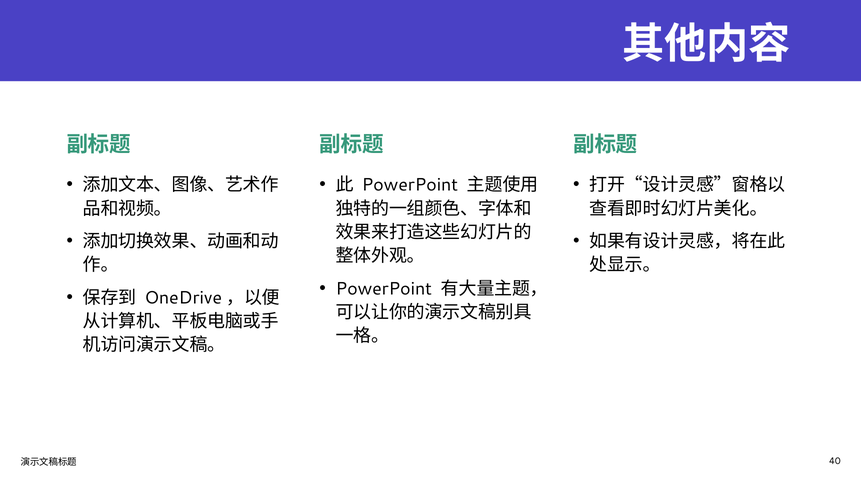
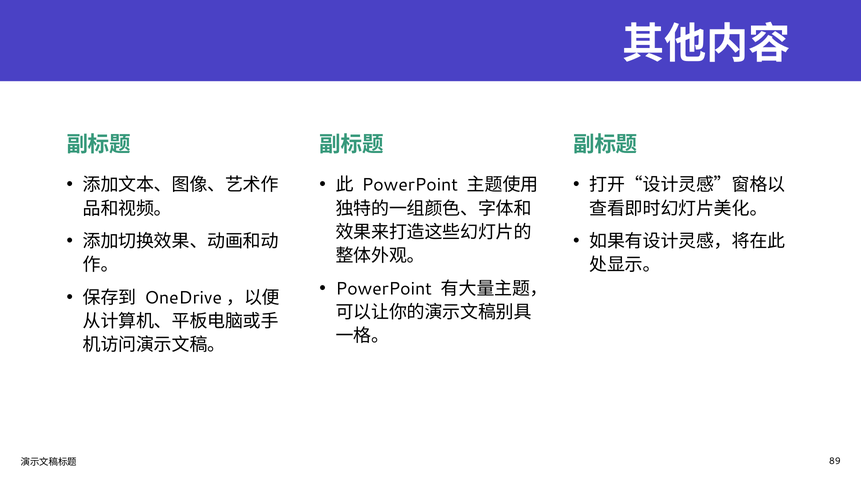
40: 40 -> 89 (835, 461)
